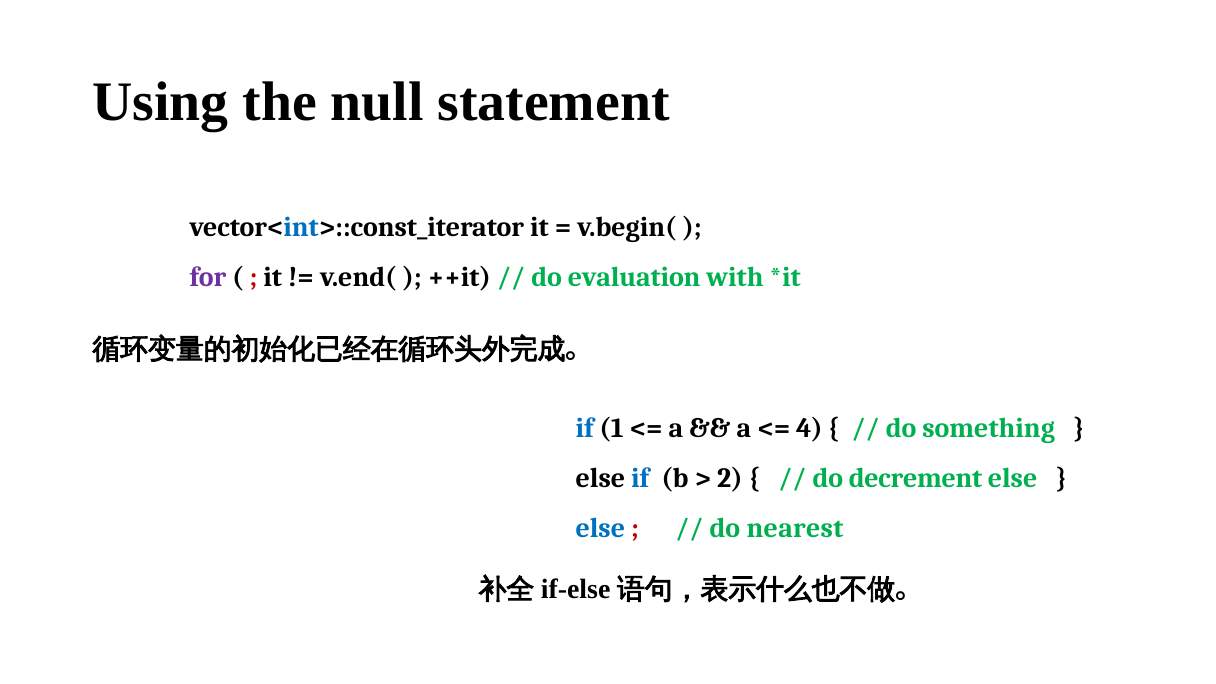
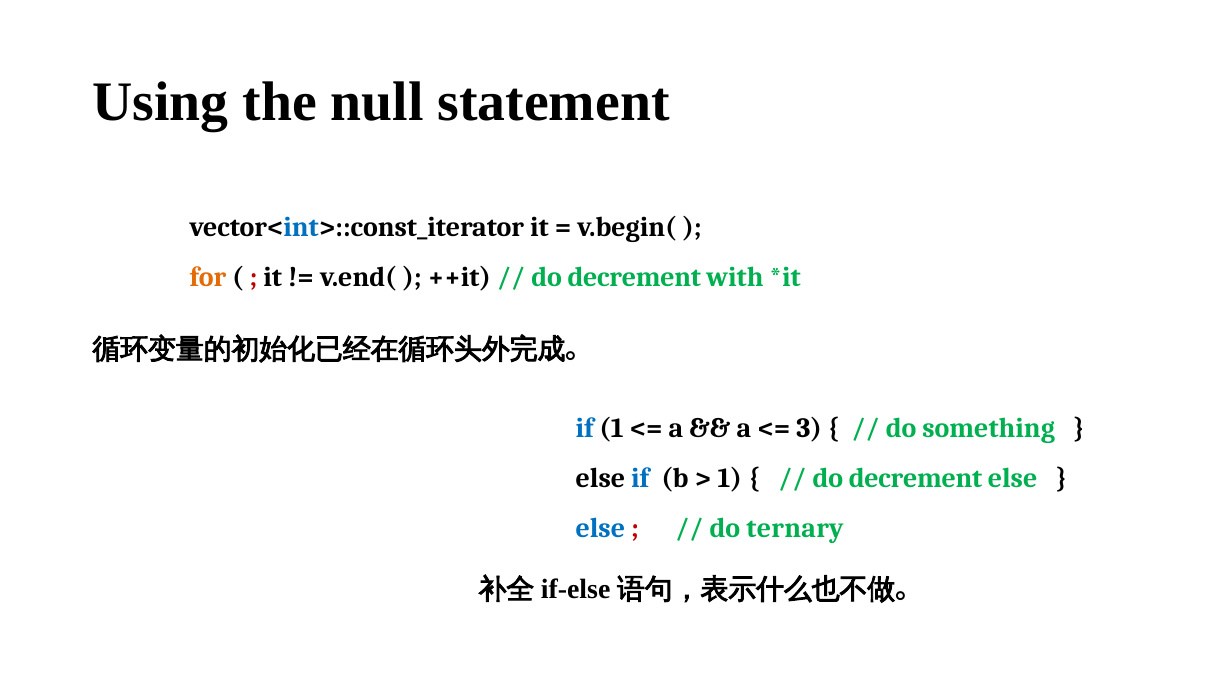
for colour: purple -> orange (208, 277)
evaluation: evaluation -> decrement (634, 277)
4: 4 -> 3 (809, 428)
2: 2 -> 1 (730, 478)
nearest: nearest -> ternary (795, 528)
